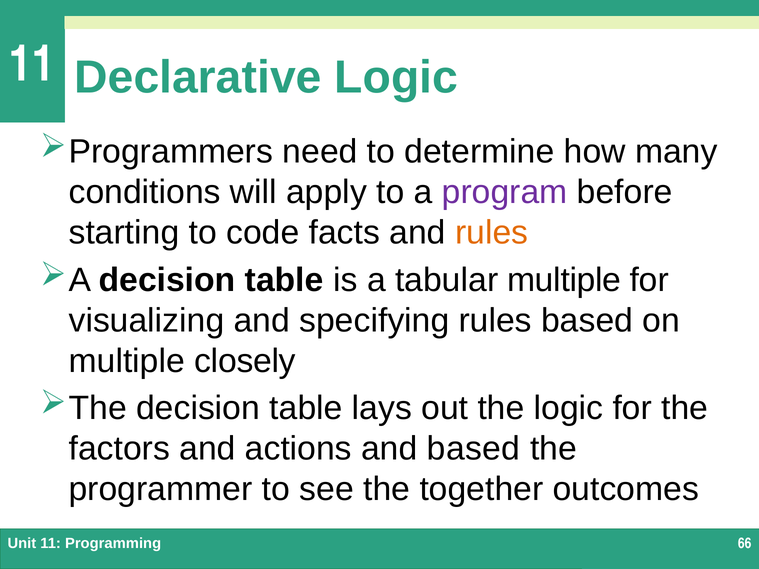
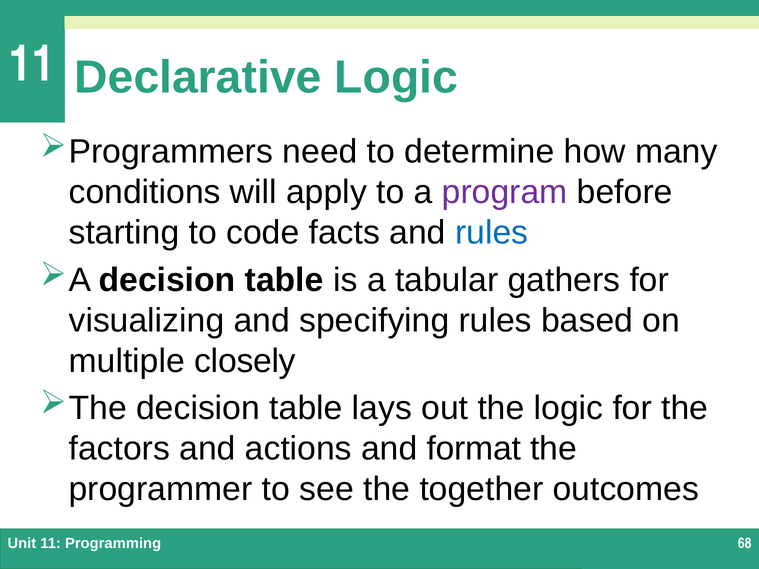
rules colour: orange -> blue (492, 233)
tabular multiple: multiple -> gathers (564, 280)
and based: based -> format (474, 449)
66: 66 -> 68 (745, 543)
